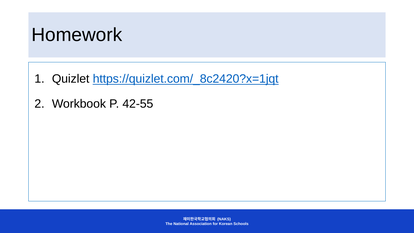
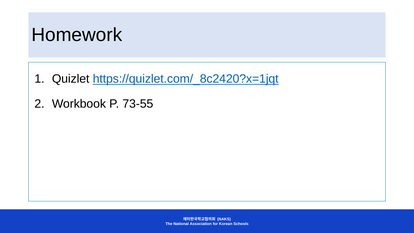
42-55: 42-55 -> 73-55 (138, 104)
